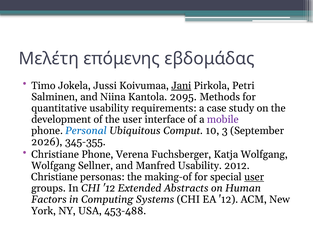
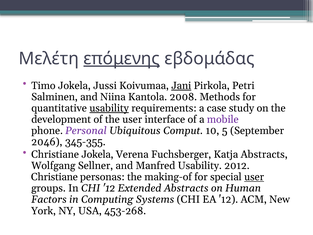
επόμενης underline: none -> present (122, 59)
2095: 2095 -> 2008 (183, 97)
usability underline: none -> present (109, 108)
Personal colour: blue -> purple (86, 131)
3: 3 -> 5 (225, 131)
2026: 2026 -> 2046 (47, 142)
Christiane Phone: Phone -> Jokela (97, 154)
Katja Wolfgang: Wolfgang -> Abstracts (264, 154)
453-488: 453-488 -> 453-268 (125, 211)
